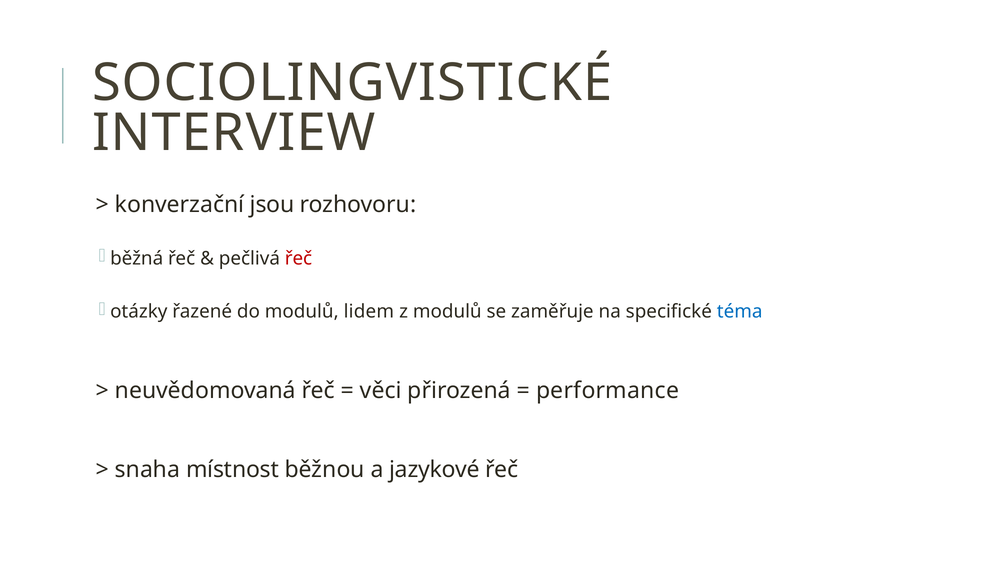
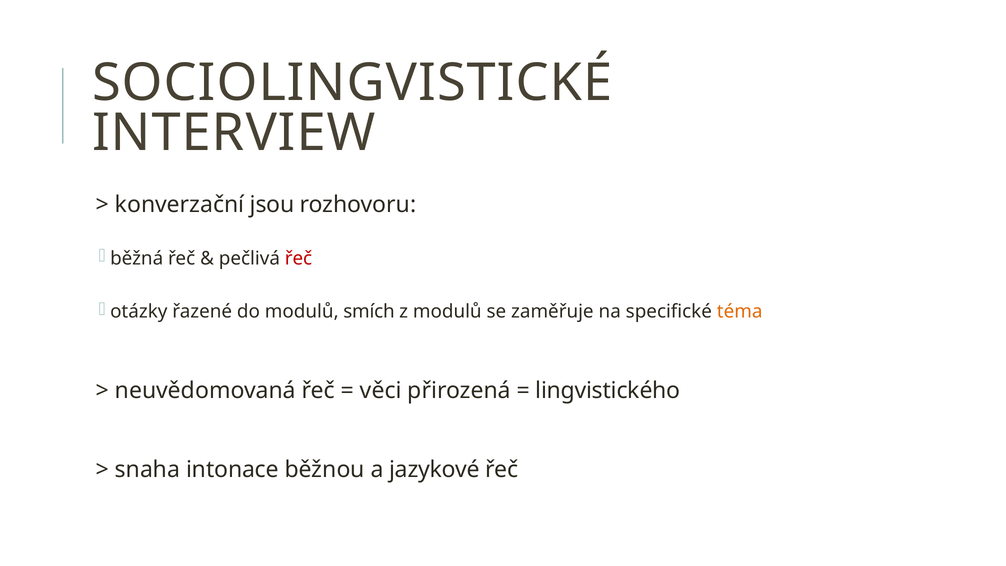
lidem: lidem -> smích (369, 312)
téma colour: blue -> orange (740, 312)
performance: performance -> lingvistického (608, 390)
místnost: místnost -> intonace (232, 470)
